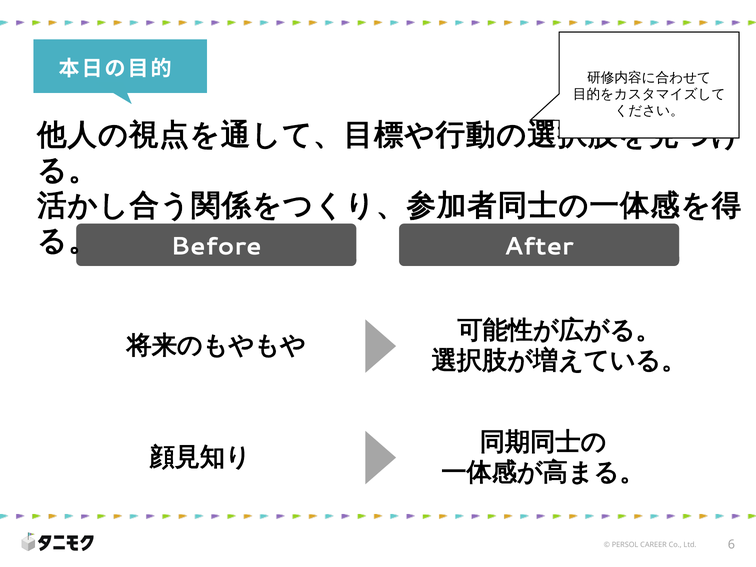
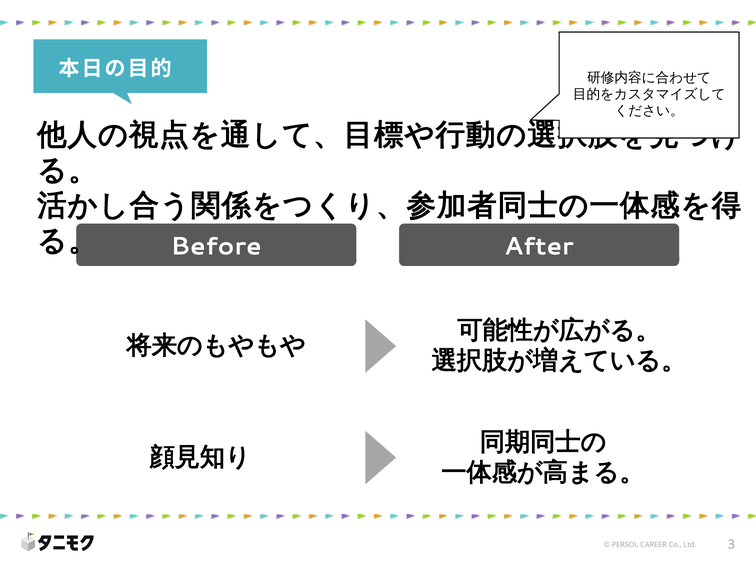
6: 6 -> 3 (731, 545)
